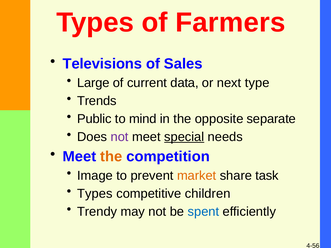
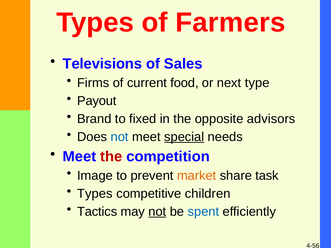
Large: Large -> Firms (93, 83)
data: data -> food (185, 83)
Trends: Trends -> Payout (97, 101)
Public: Public -> Brand (94, 119)
mind: mind -> fixed (143, 119)
separate: separate -> advisors (271, 119)
not colour: purple -> blue (120, 137)
the colour: orange -> red (111, 157)
Trendy: Trendy -> Tactics (97, 212)
not underline: none -> present (157, 212)
